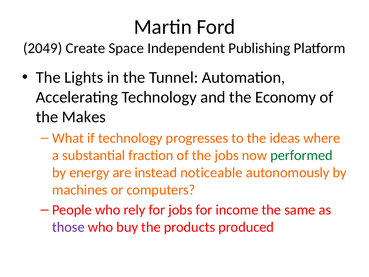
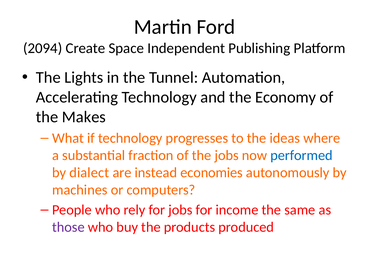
2049: 2049 -> 2094 (43, 48)
performed colour: green -> blue (302, 155)
energy: energy -> dialect (89, 172)
noticeable: noticeable -> economies (212, 172)
